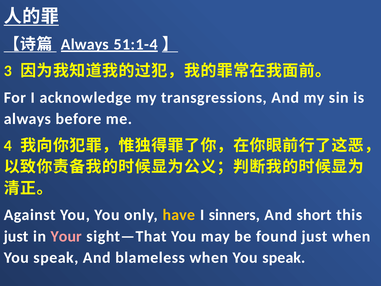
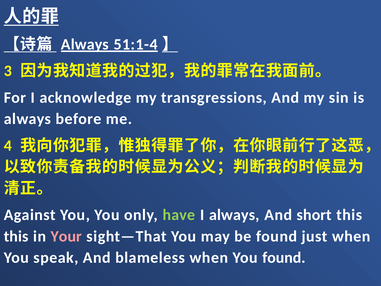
have colour: yellow -> light green (179, 215)
I sinners: sinners -> always (234, 215)
just: just -> this (16, 236)
blameless when You speak: speak -> found (284, 257)
